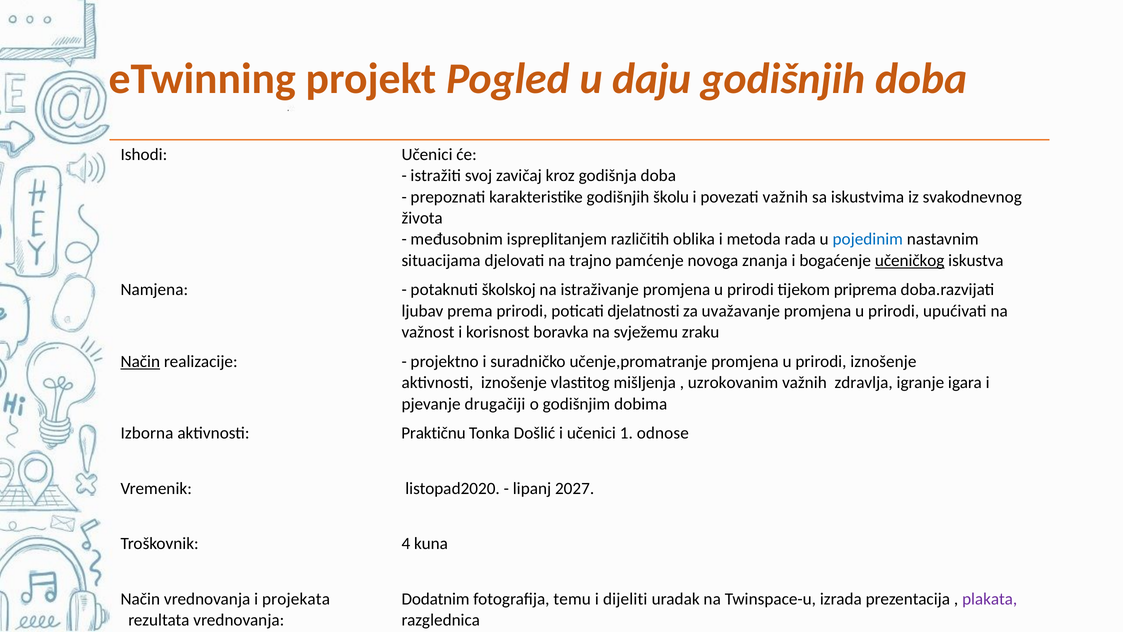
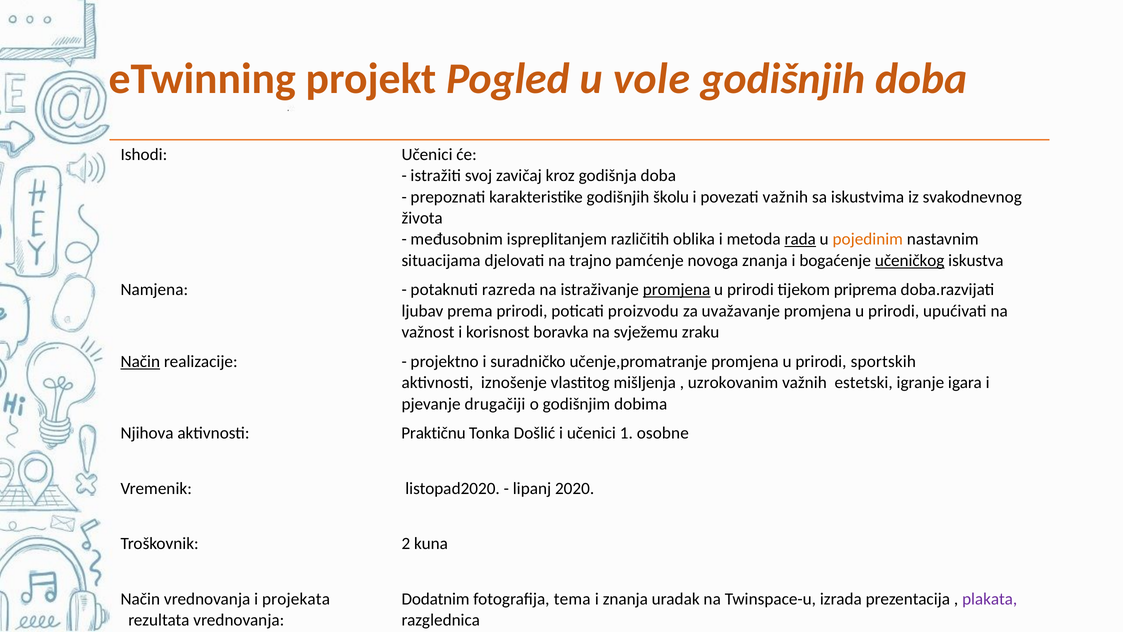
daju: daju -> vole (652, 79)
rada underline: none -> present (800, 239)
pojedinim colour: blue -> orange (868, 239)
školskoj: školskoj -> razreda (509, 290)
promjena underline: none -> present (677, 290)
djelatnosti: djelatnosti -> proizvodu (643, 311)
prirodi iznošenje: iznošenje -> sportskih (883, 361)
zdravlja: zdravlja -> estetski (864, 383)
Izborna: Izborna -> Njihova (147, 433)
odnose: odnose -> osobne (663, 433)
2027: 2027 -> 2020 (575, 488)
4: 4 -> 2 (406, 543)
temu: temu -> tema (572, 599)
i dijeliti: dijeliti -> znanja (625, 599)
